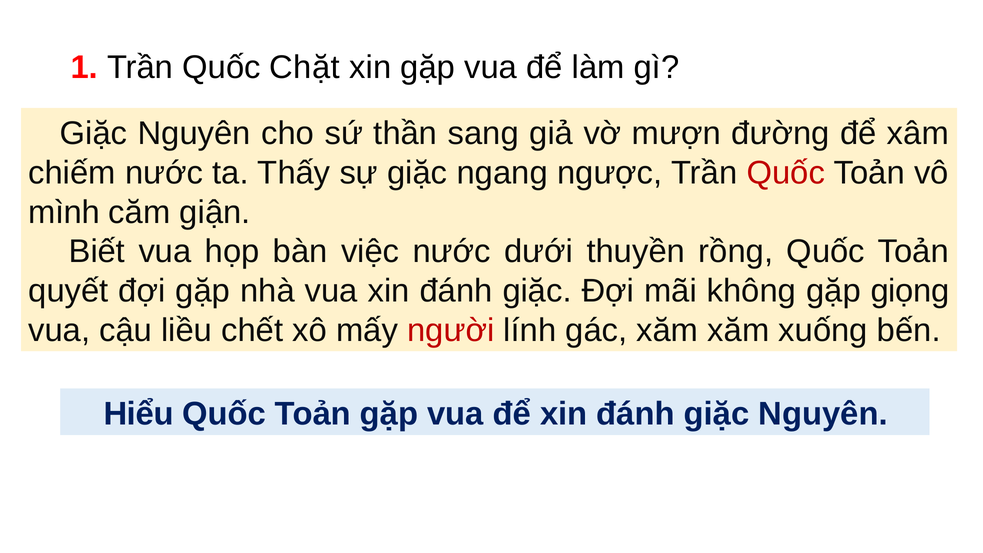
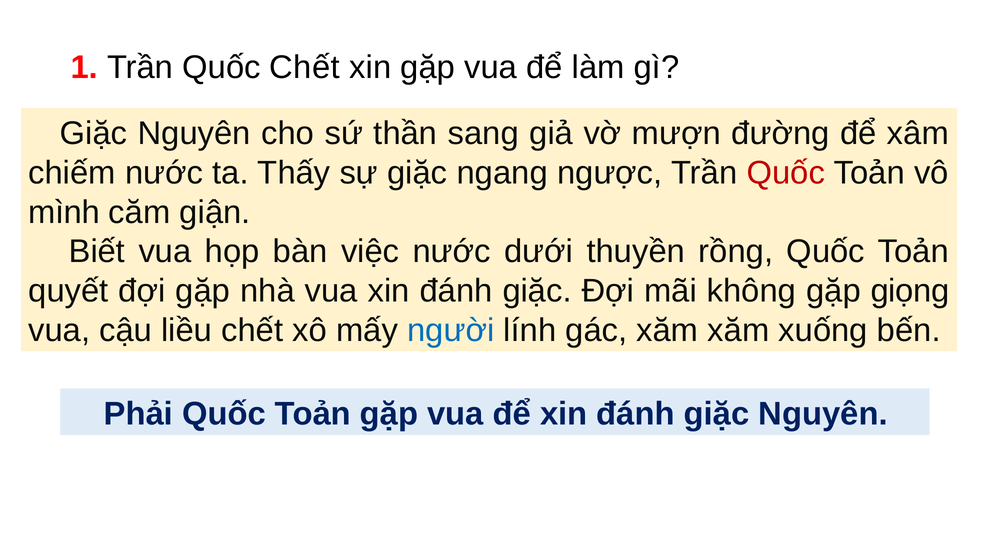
Quốc Chặt: Chặt -> Chết (305, 67)
người colour: red -> blue (451, 330)
Hiểu: Hiểu -> Phải (138, 414)
